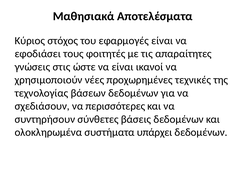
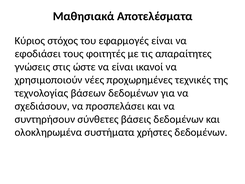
περισσότερες: περισσότερες -> προσπελάσει (115, 106)
υπάρχει: υπάρχει -> χρήστες (155, 132)
